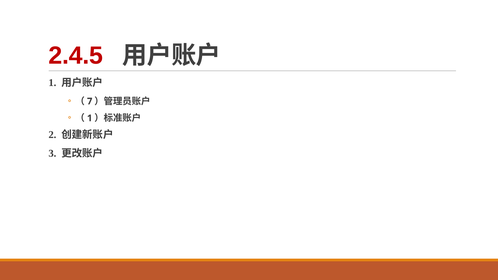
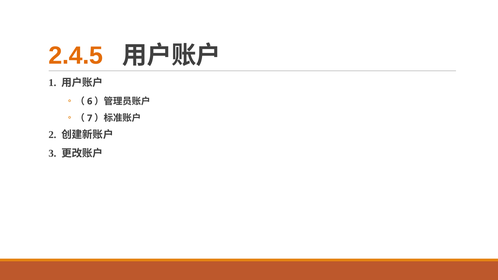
2.4.5 colour: red -> orange (76, 56)
7: 7 -> 6 (90, 101)
1: 1 -> 7 (90, 118)
